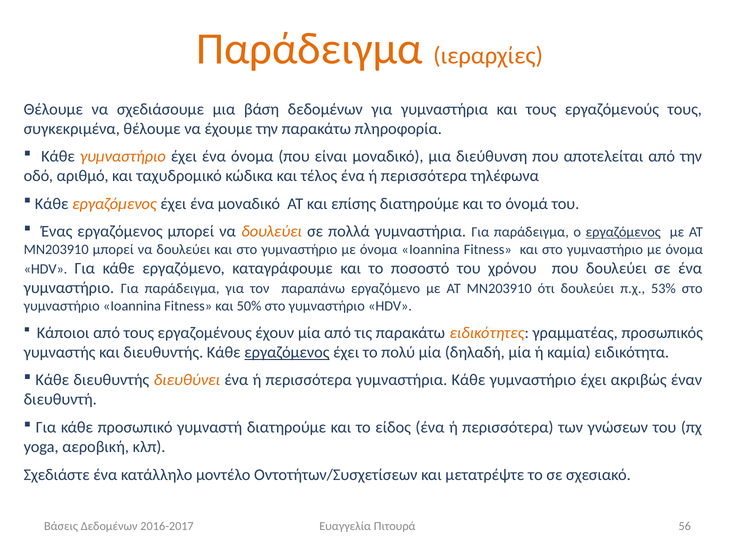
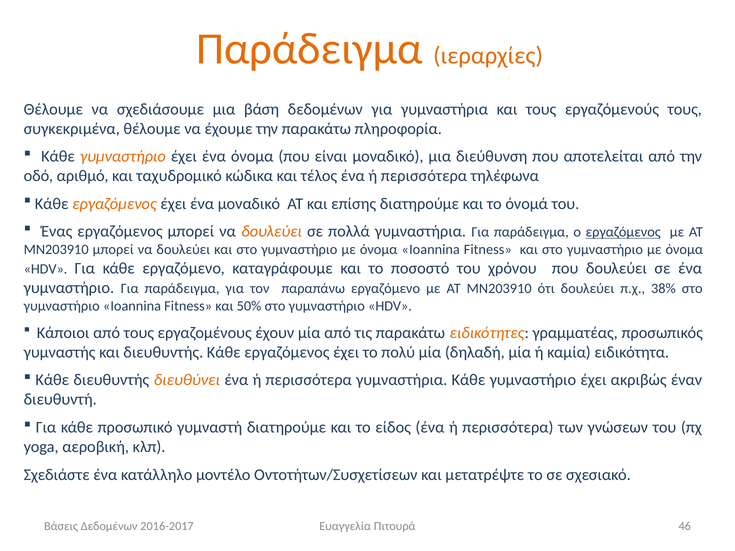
53%: 53% -> 38% (663, 289)
εργαζόμενος underline: present -> none (287, 352)
56: 56 -> 46 (685, 526)
